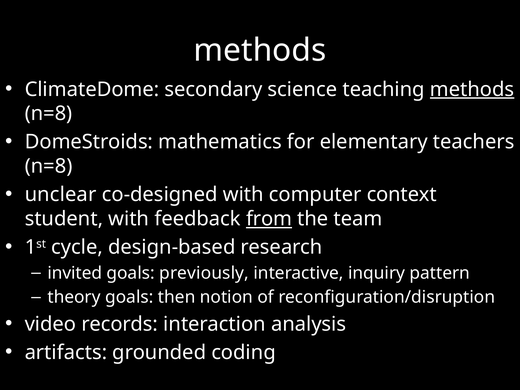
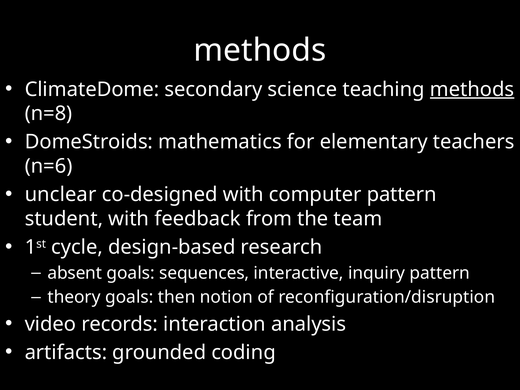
n=8: n=8 -> n=6 (49, 166)
computer context: context -> pattern (402, 195)
from underline: present -> none (269, 219)
invited: invited -> absent (75, 273)
previously: previously -> sequences (204, 273)
